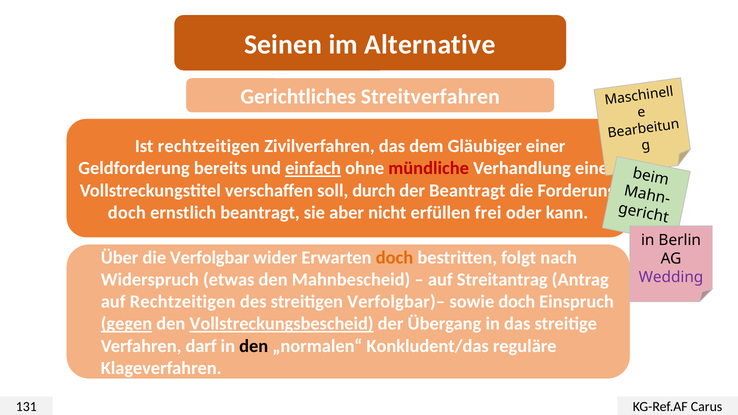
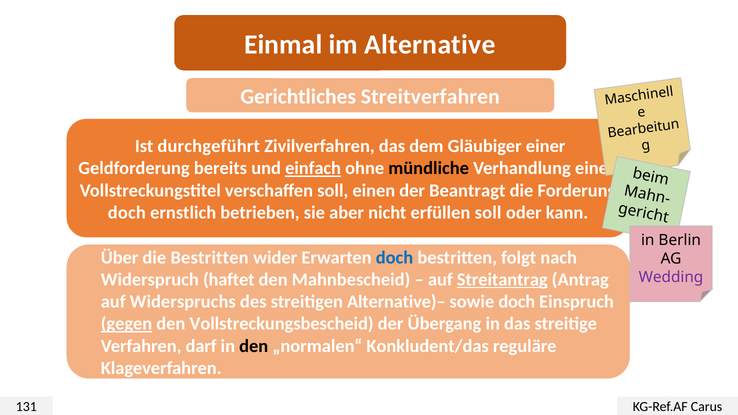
Seinen: Seinen -> Einmal (283, 45)
Ist rechtzeitigen: rechtzeitigen -> durchgeführt (209, 146)
mündliche colour: red -> black (429, 168)
soll durch: durch -> einen (374, 190)
ernstlich beantragt: beantragt -> betrieben (260, 213)
erfüllen frei: frei -> soll (488, 213)
die Verfolgbar: Verfolgbar -> Bestritten (210, 258)
doch colour: orange -> blue (395, 258)
etwas: etwas -> haftet (229, 280)
Streitantrag underline: none -> present (502, 280)
auf Rechtzeitigen: Rechtzeitigen -> Widerspruchs (183, 302)
Verfolgbar)–: Verfolgbar)– -> Alternative)– (396, 302)
Vollstreckungsbescheid underline: present -> none (282, 324)
